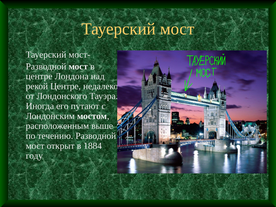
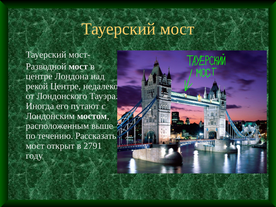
течению Разводной: Разводной -> Рассказать (96, 136)
1884: 1884 -> 2791 (93, 146)
